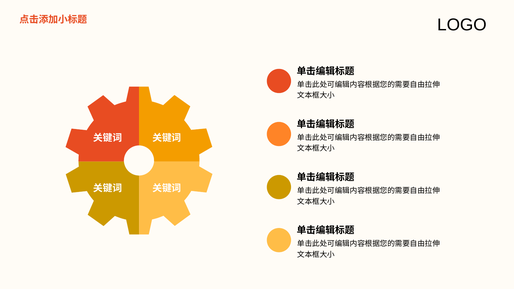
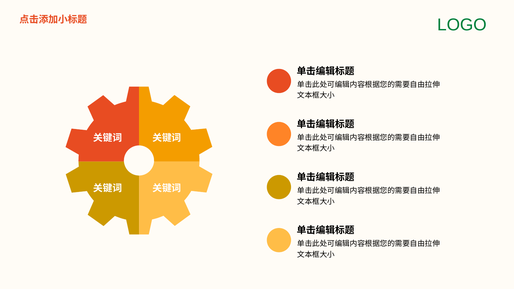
LOGO colour: black -> green (462, 25)
